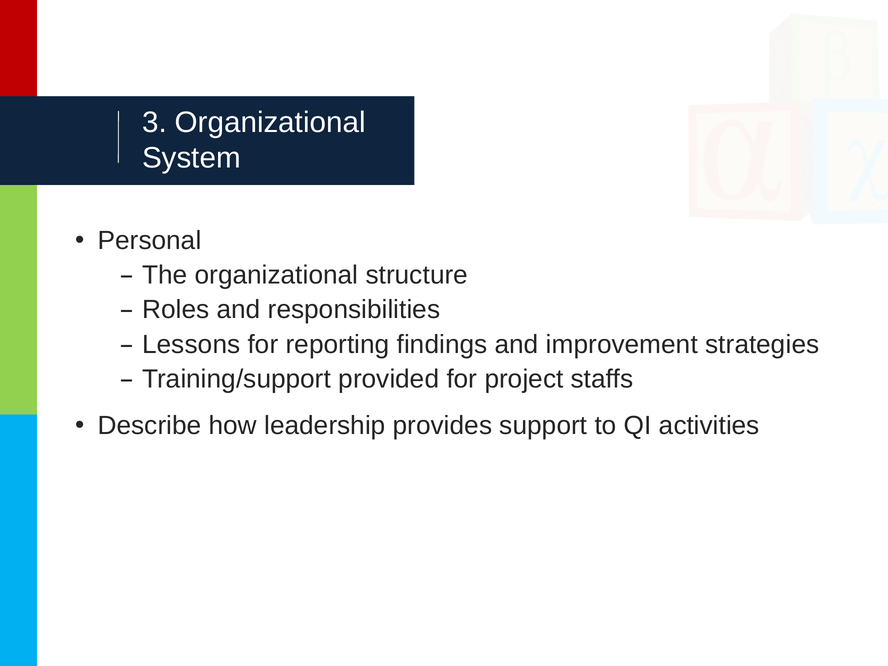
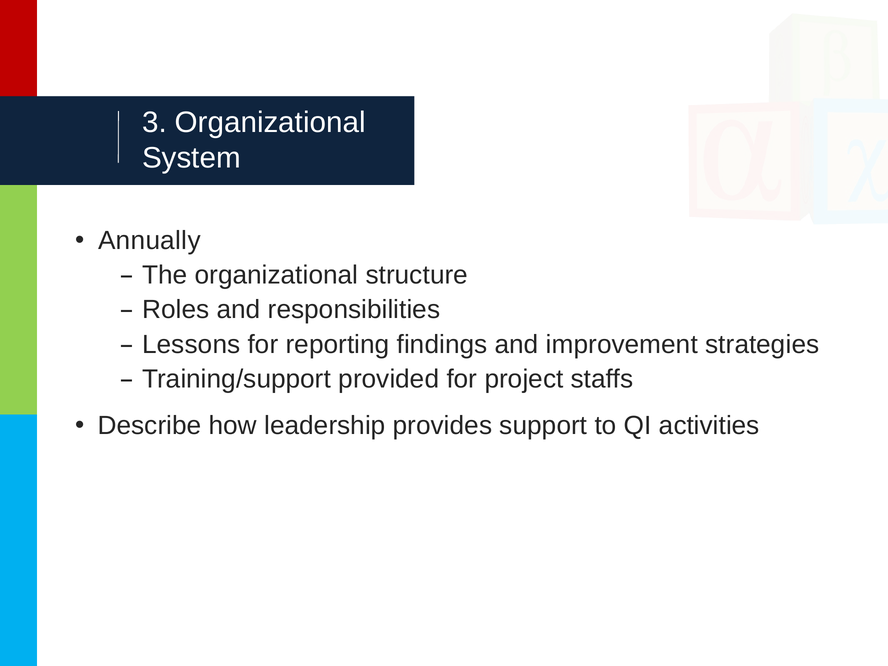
Personal: Personal -> Annually (149, 241)
